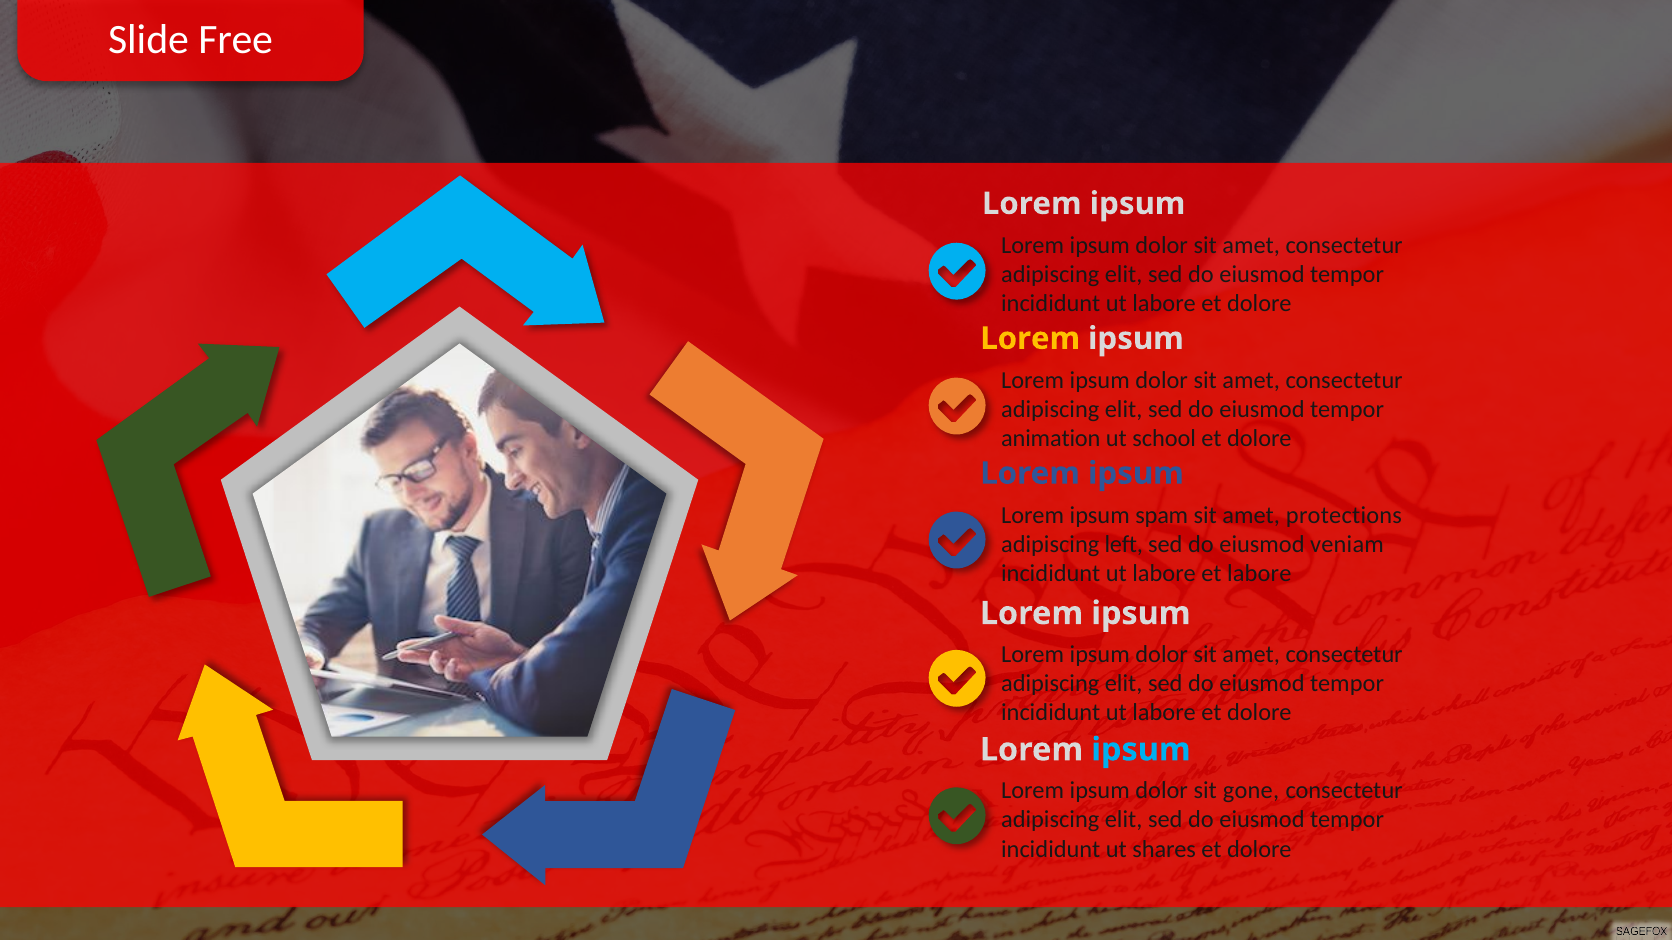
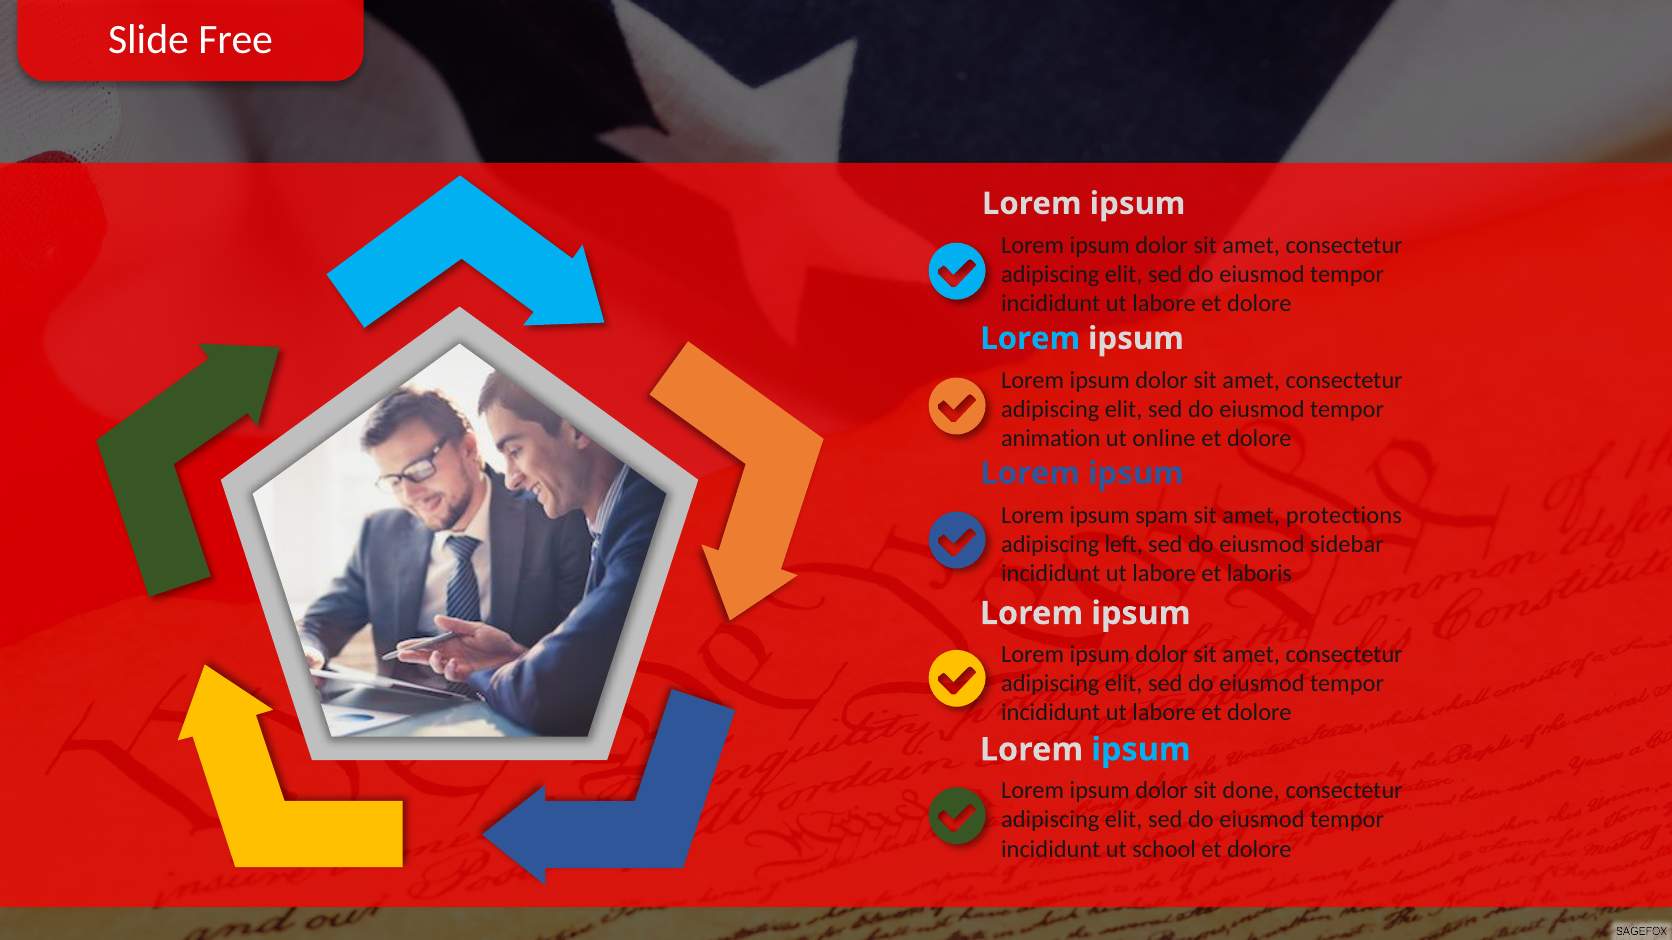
Lorem colour: yellow -> light blue (1030, 339)
school: school -> online (1164, 439)
veniam: veniam -> sidebar (1347, 545)
et labore: labore -> laboris (1259, 574)
gone: gone -> done (1251, 791)
shares: shares -> school (1164, 850)
